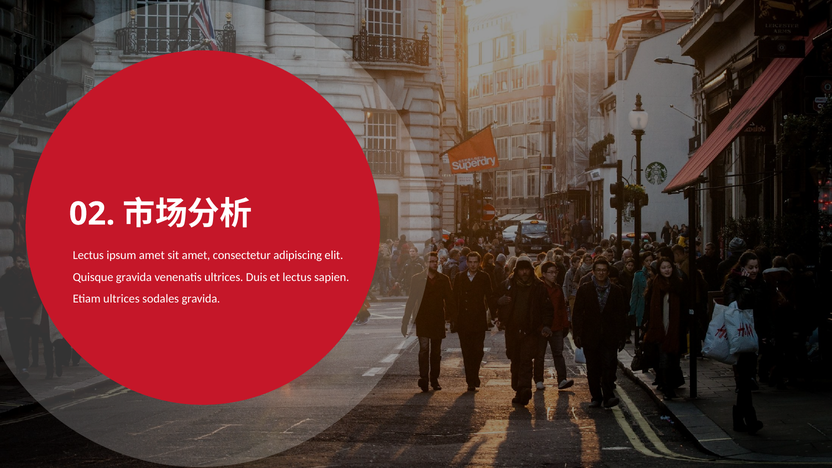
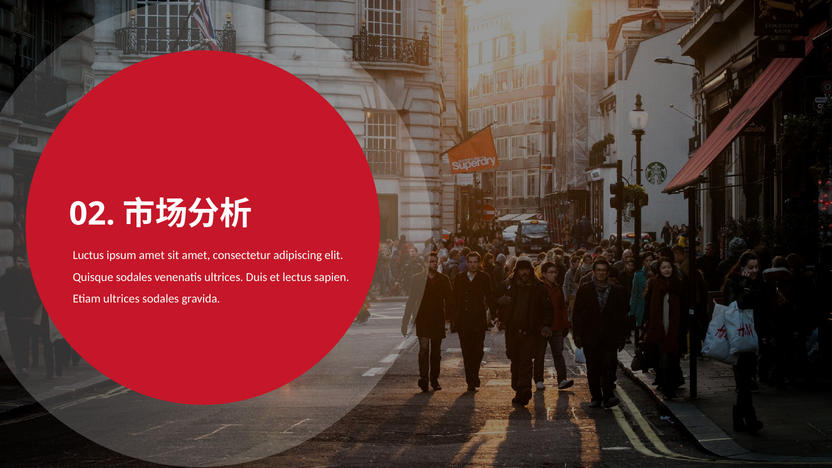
Lectus: Lectus -> Luctus (88, 255)
Quisque gravida: gravida -> sodales (134, 277)
